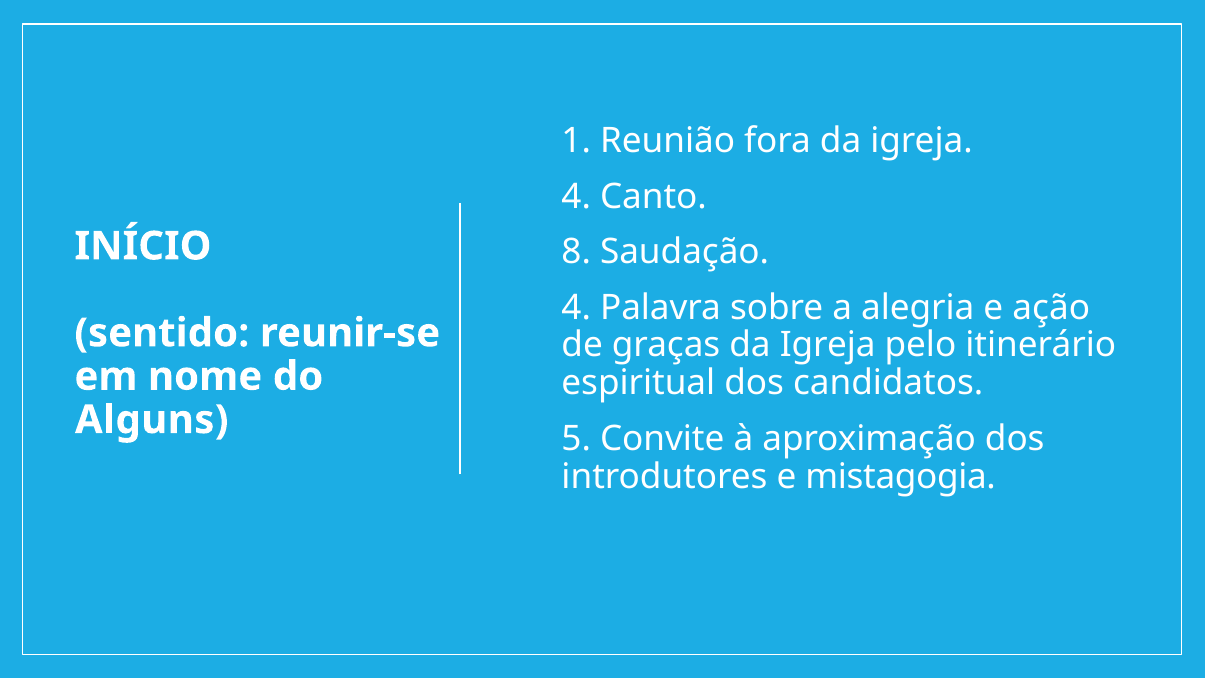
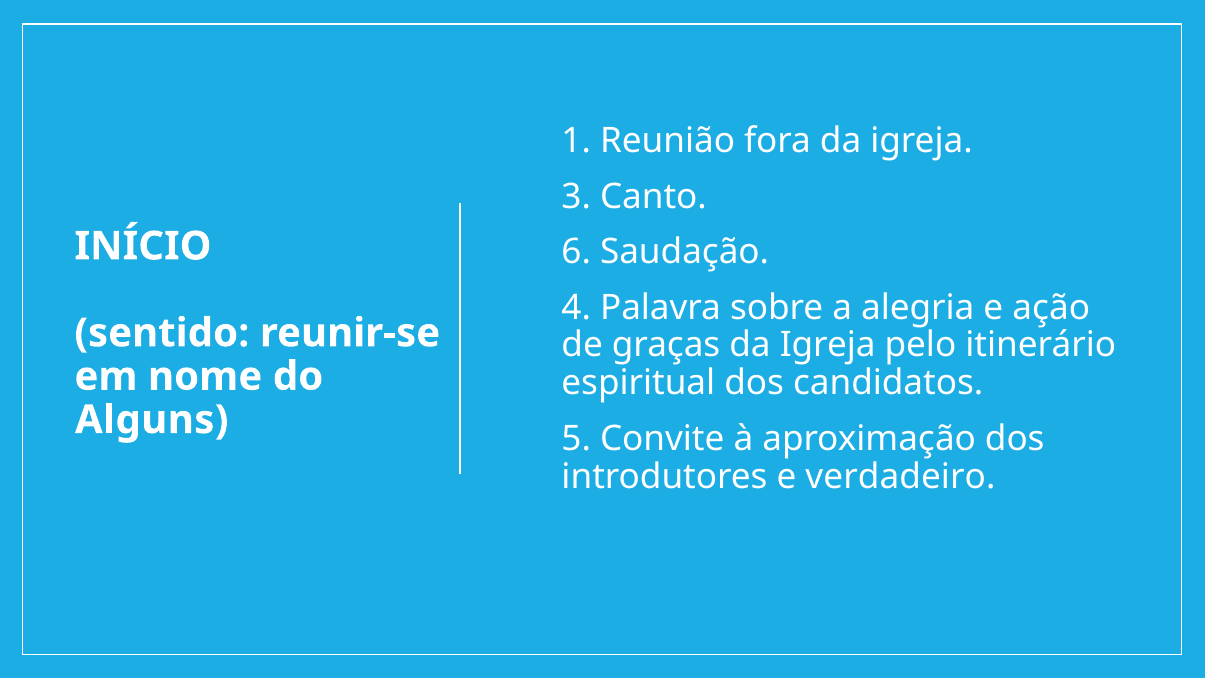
2 4: 4 -> 3 (576, 196)
8: 8 -> 6 (576, 252)
mistagogia: mistagogia -> verdadeiro (900, 477)
